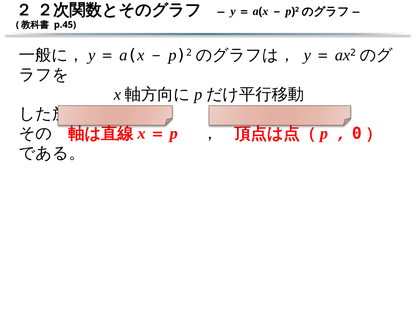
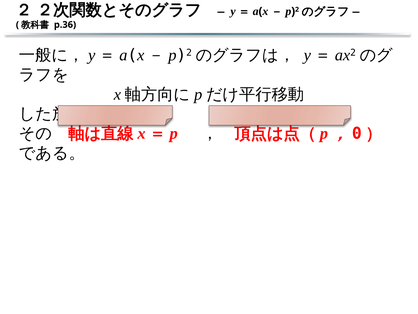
p.45: p.45 -> p.36 (65, 25)
